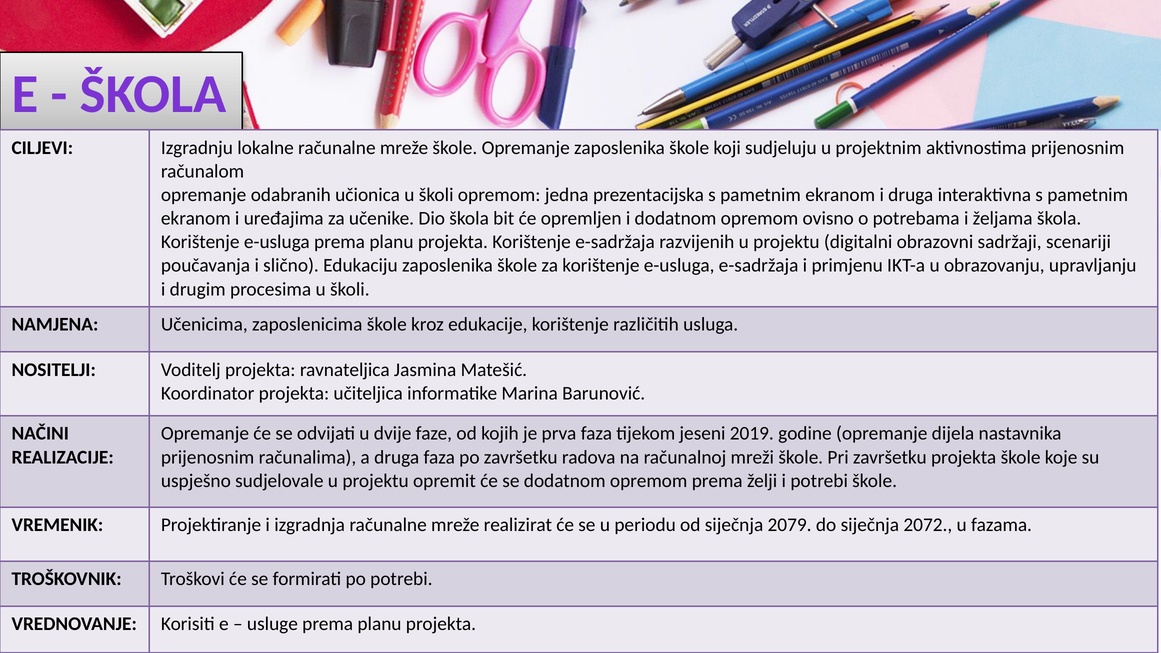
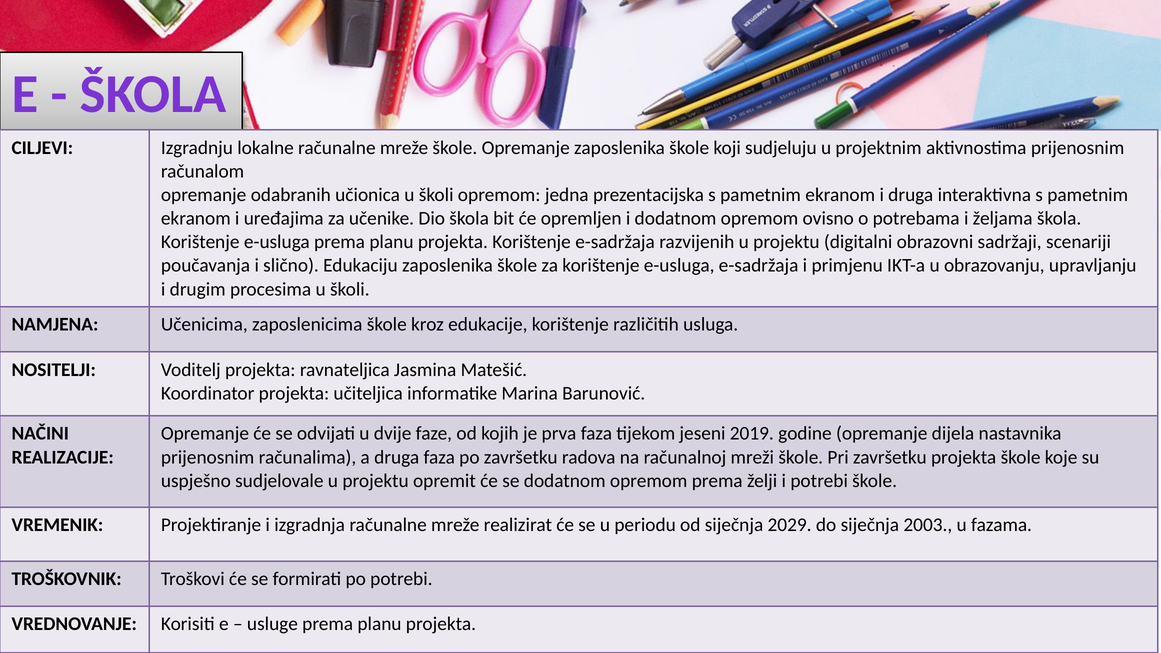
2079: 2079 -> 2029 (790, 525)
2072: 2072 -> 2003 (928, 525)
